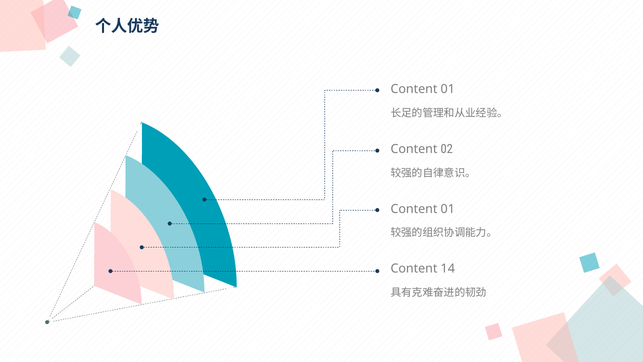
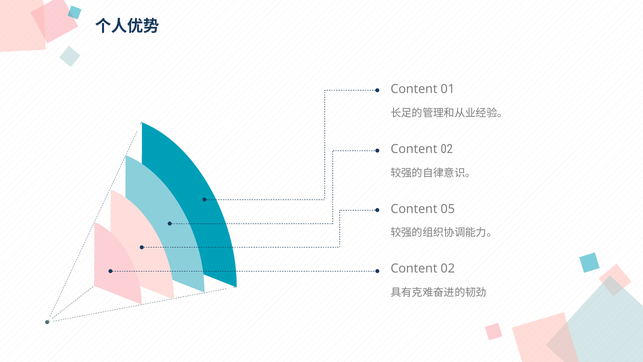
01: 01 -> 05 (448, 209)
14: 14 -> 02 (448, 269)
